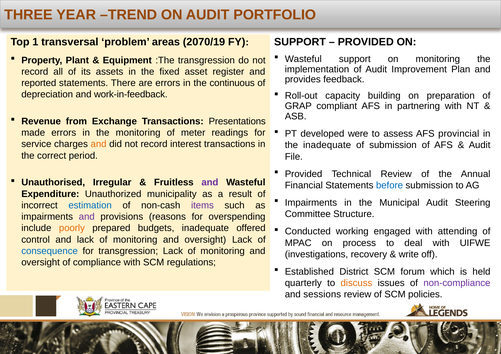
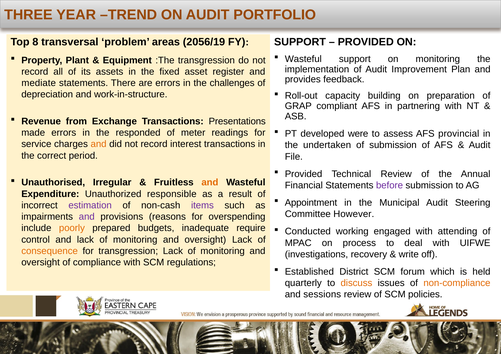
1: 1 -> 8 (35, 42)
2070/19: 2070/19 -> 2056/19 (204, 42)
reported: reported -> mediate (39, 83)
continuous: continuous -> challenges (232, 83)
work-in-feedback: work-in-feedback -> work-in-structure (131, 95)
the monitoring: monitoring -> responded (138, 133)
the inadequate: inadequate -> undertaken (327, 145)
and colour: purple -> orange (210, 183)
before colour: blue -> purple (390, 185)
municipality: municipality -> responsible (172, 194)
Impairments: Impairments -> Appointment (311, 203)
estimation colour: blue -> purple (90, 205)
Structure: Structure -> However (354, 214)
offered: offered -> require (251, 228)
consequence colour: blue -> orange (50, 251)
non-compliance colour: purple -> orange (457, 283)
